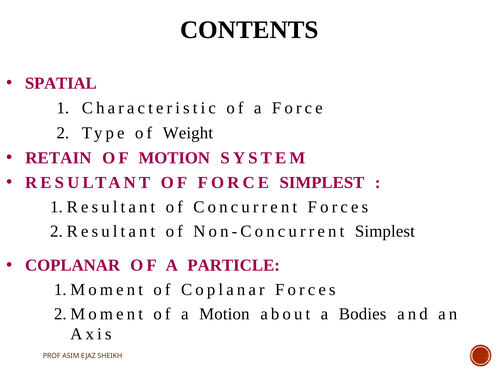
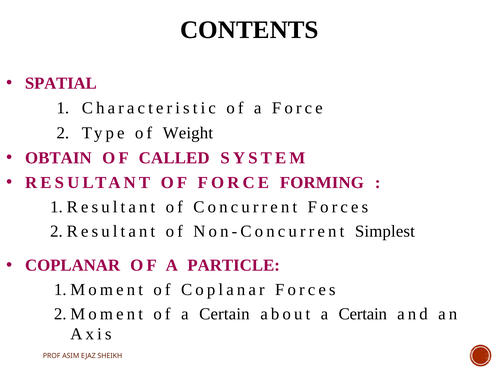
RETAIN: RETAIN -> OBTAIN (58, 158)
OF MOTION: MOTION -> CALLED (174, 158)
FORCE SIMPLEST: SIMPLEST -> FORMING (322, 183)
of a Motion: Motion -> Certain (224, 314)
about a Bodies: Bodies -> Certain (363, 314)
